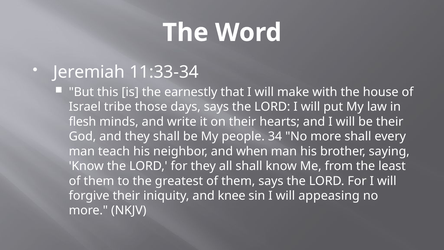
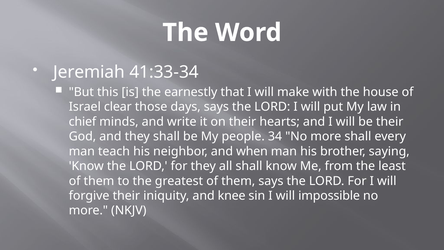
11:33-34: 11:33-34 -> 41:33-34 (164, 72)
tribe: tribe -> clear (118, 107)
flesh: flesh -> chief (82, 122)
appeasing: appeasing -> impossible (329, 196)
